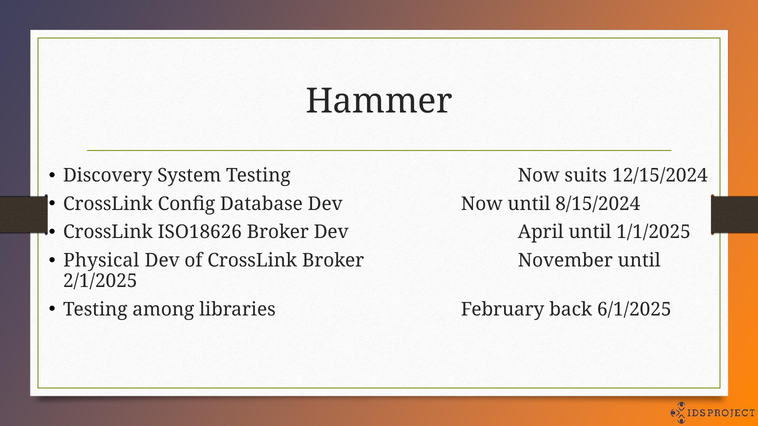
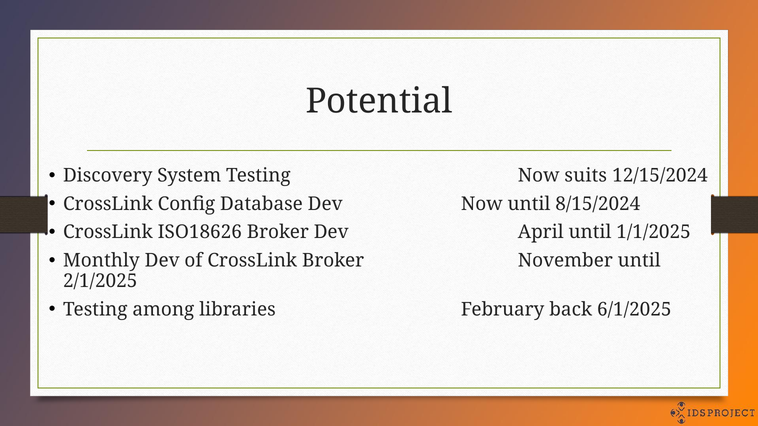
Hammer: Hammer -> Potential (379, 101)
Physical: Physical -> Monthly (101, 261)
